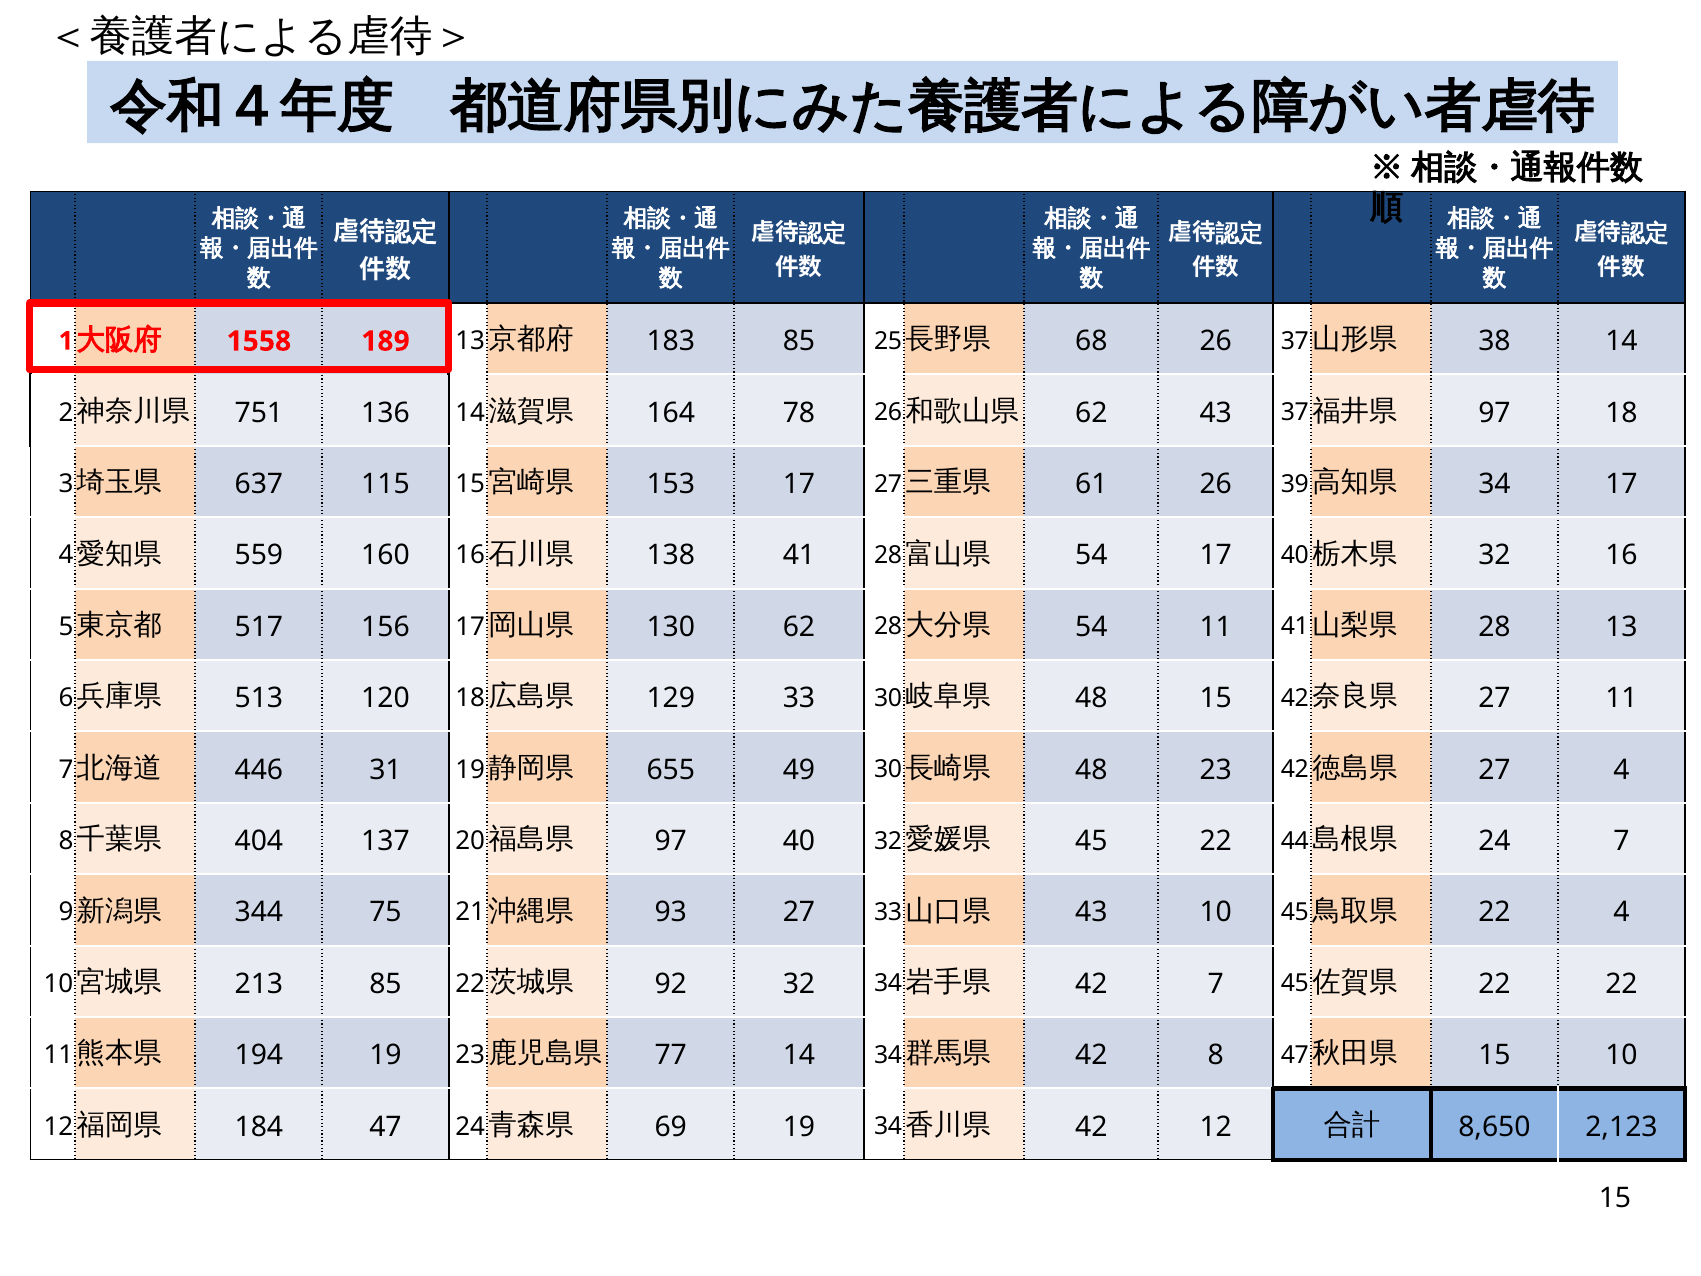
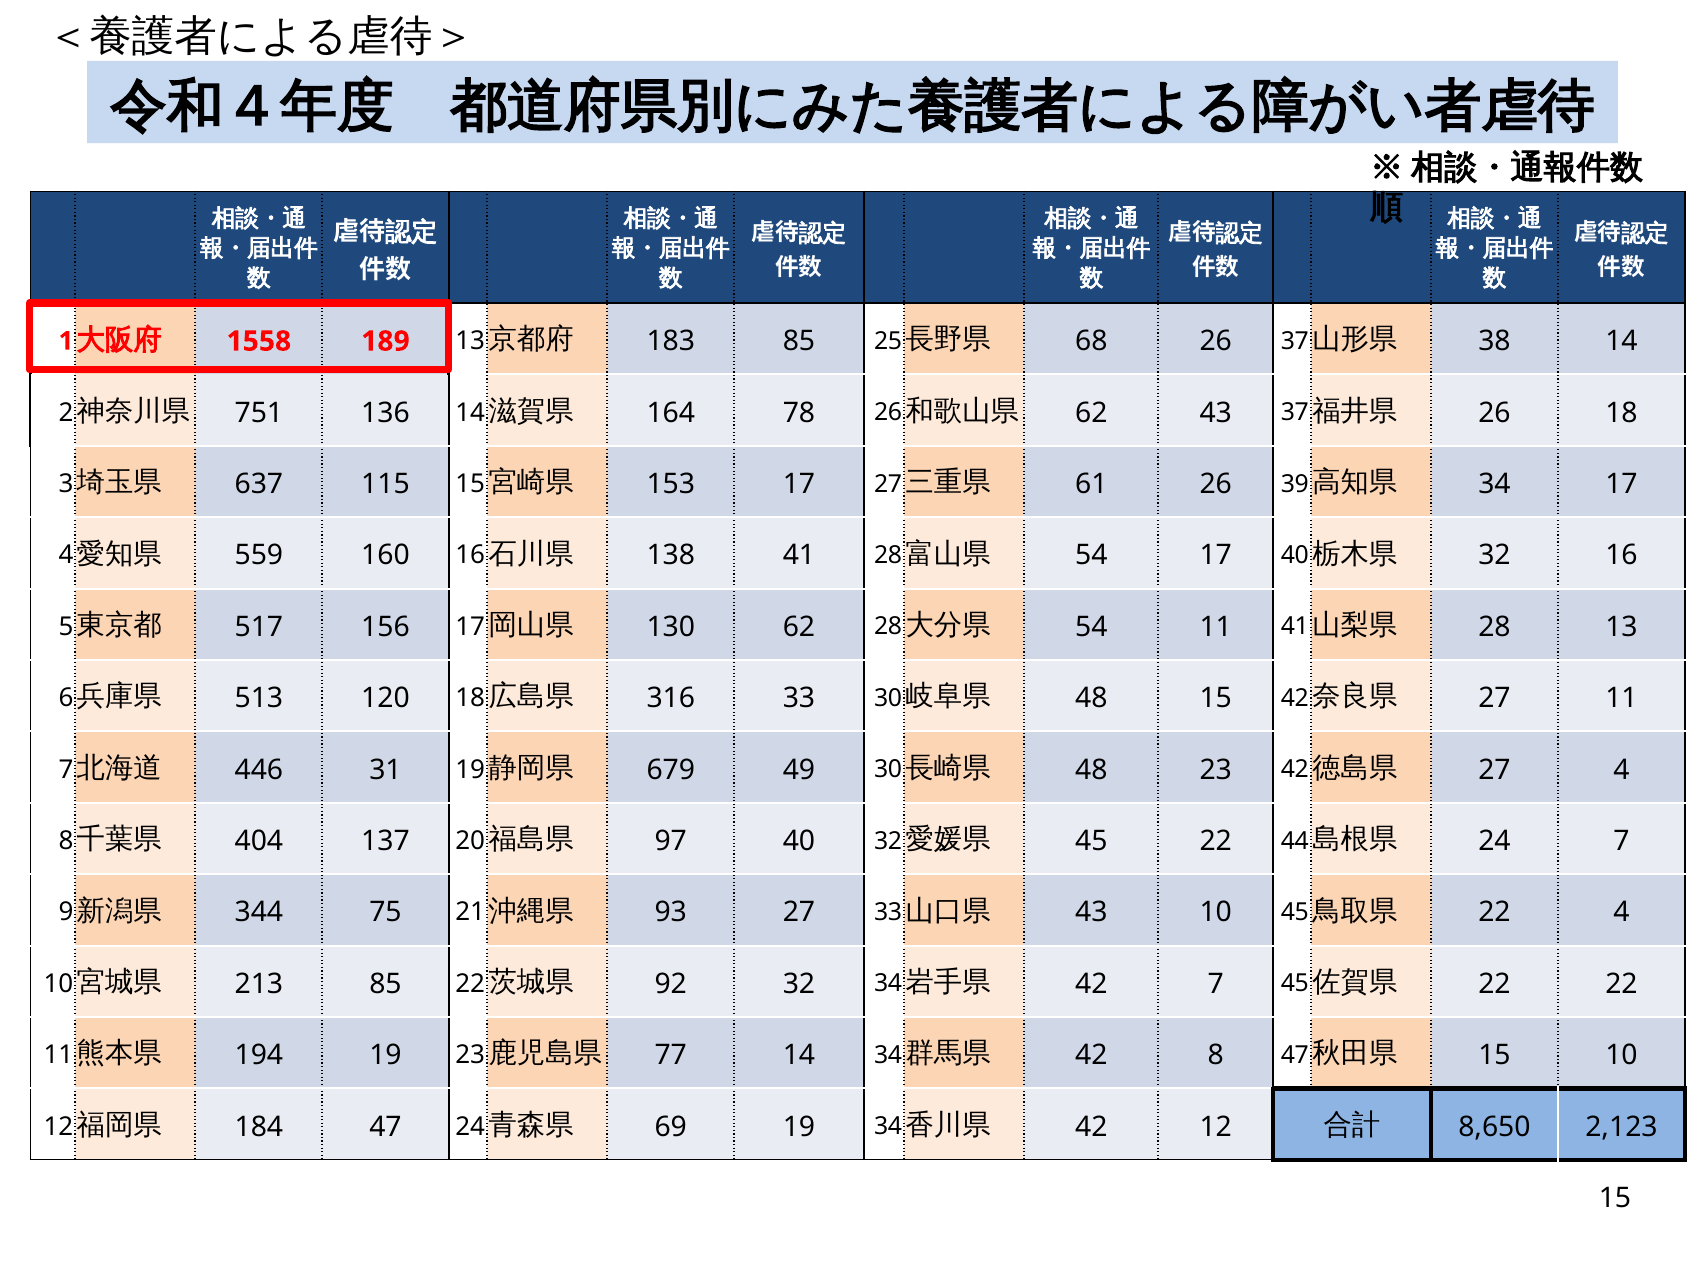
97: 97 -> 26 (1494, 413)
129: 129 -> 316 (671, 698)
655: 655 -> 679 (671, 770)
